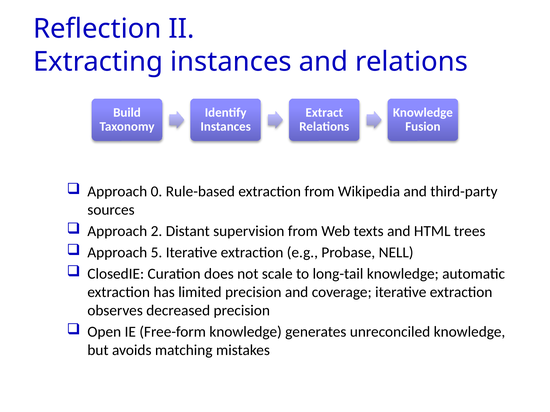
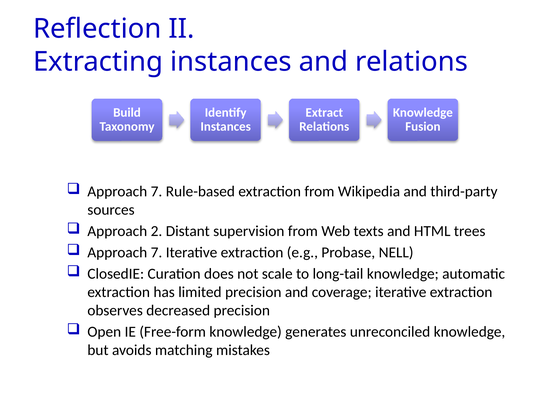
0: 0 -> 7 (156, 192)
5: 5 -> 7 (156, 253)
